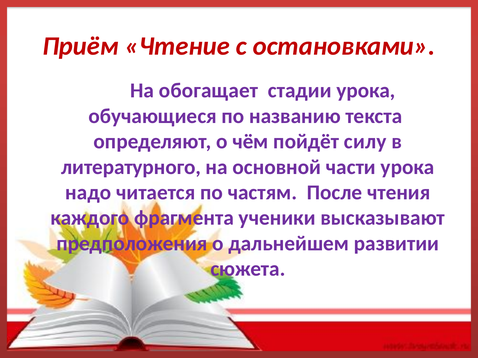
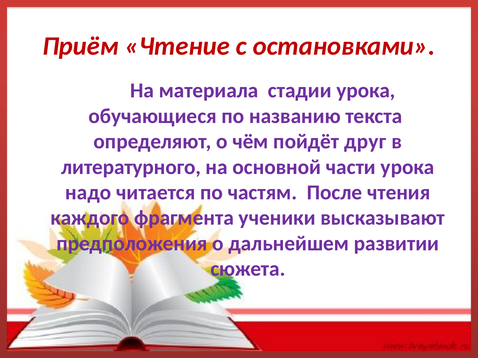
обогащает: обогащает -> материала (209, 91)
силу: силу -> друг (365, 142)
